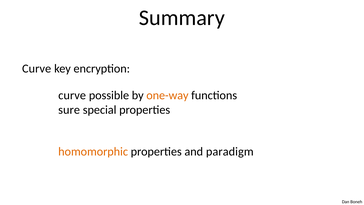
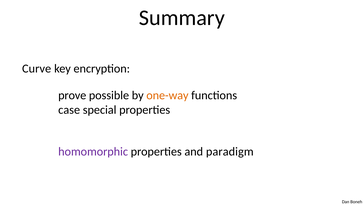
curve: curve -> prove (72, 95)
sure: sure -> case (69, 110)
homomorphic colour: orange -> purple (93, 152)
